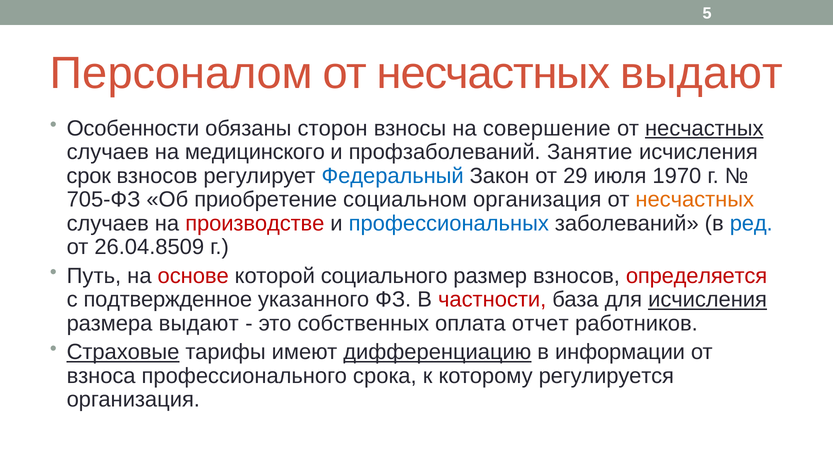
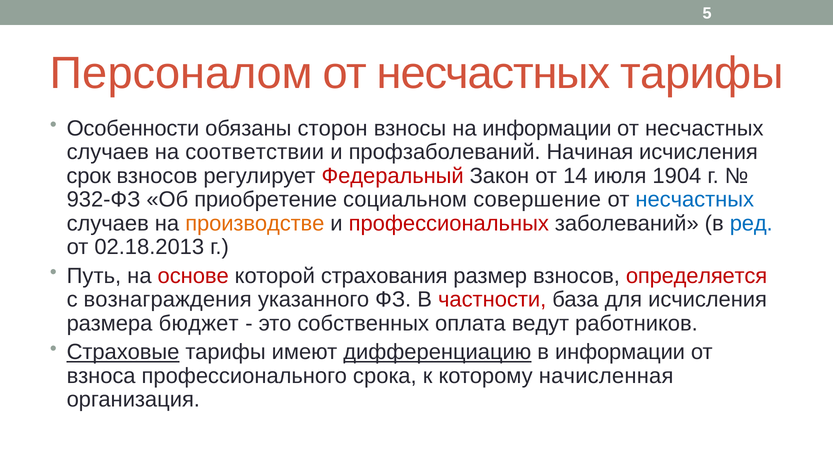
несчастных выдают: выдают -> тарифы (702, 73)
на совершение: совершение -> информации (547, 128)
несчастных underline: present -> none (704, 128)
медицинского: медицинского -> соответствии (255, 152)
Занятие: Занятие -> Начиная (590, 152)
Федеральный colour: blue -> red (393, 176)
29: 29 -> 14 (575, 176)
1970: 1970 -> 1904 (677, 176)
705-ФЗ: 705-ФЗ -> 932-ФЗ (104, 199)
социальном организация: организация -> совершение (537, 199)
несчастных colour: orange -> blue (695, 199)
производстве colour: red -> orange (255, 223)
профессиональных colour: blue -> red (449, 223)
26.04.8509: 26.04.8509 -> 02.18.2013 (149, 247)
социального: социального -> страхования (384, 276)
подтвержденное: подтвержденное -> вознаграждения (168, 299)
исчисления underline: present -> none (708, 299)
размера выдают: выдают -> бюджет (199, 323)
отчет: отчет -> ведут (540, 323)
регулируется: регулируется -> начисленная (606, 376)
